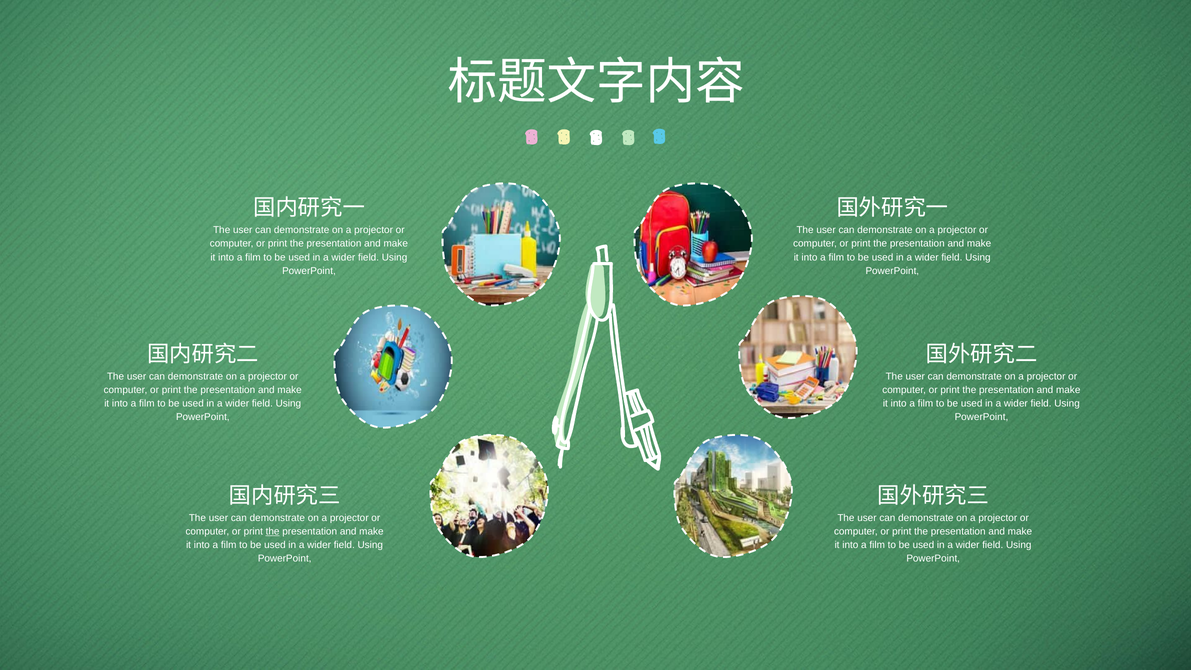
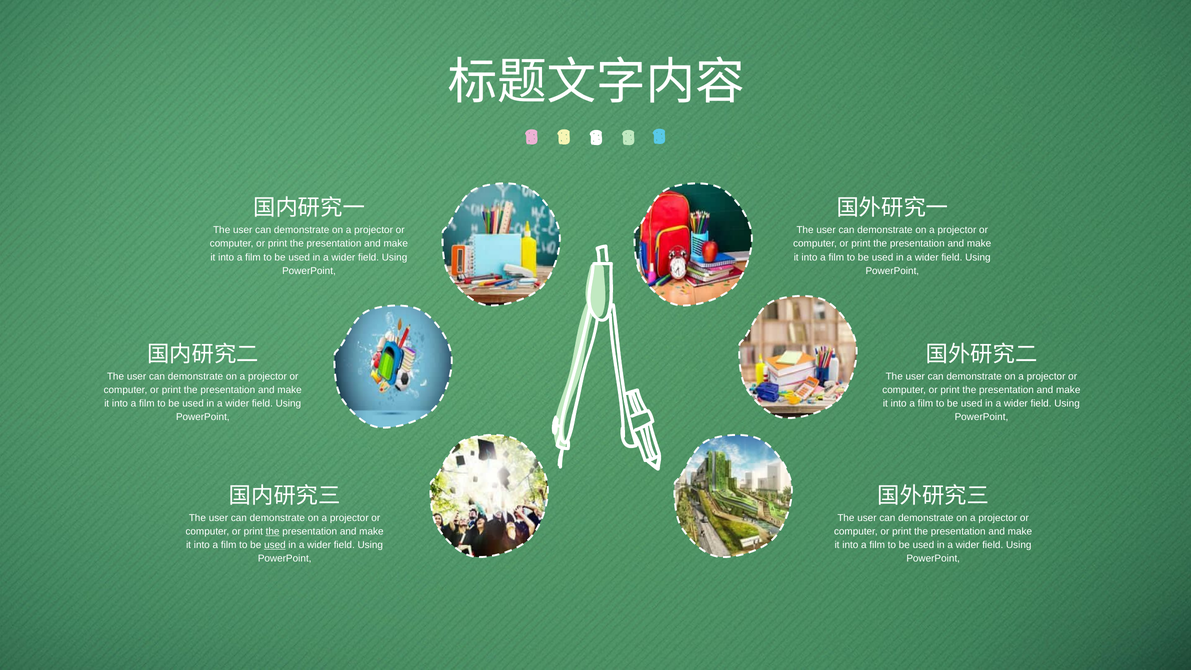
used underline: none -> present (275, 545)
